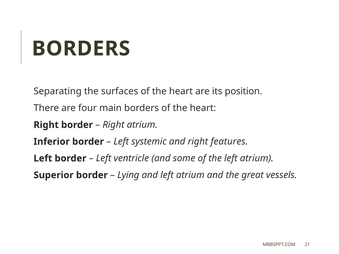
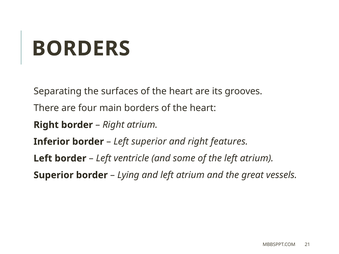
position: position -> grooves (244, 91)
Left systemic: systemic -> superior (149, 142)
